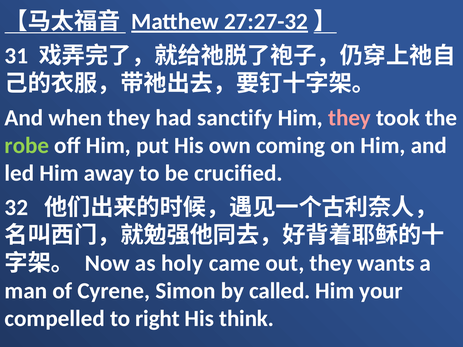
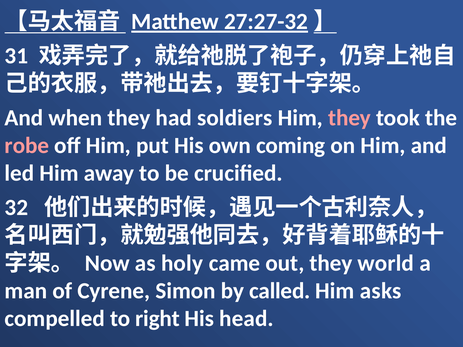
sanctify: sanctify -> soldiers (235, 118)
robe colour: light green -> pink (27, 146)
wants: wants -> world (386, 263)
your: your -> asks (381, 291)
think: think -> head (246, 319)
